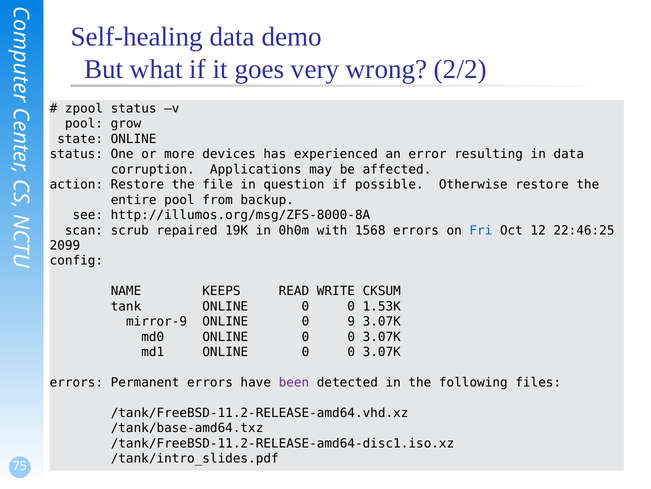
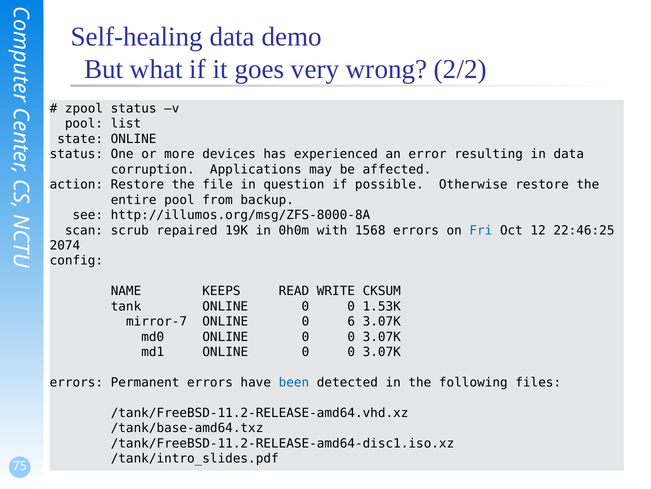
grow: grow -> list (126, 124)
2099: 2099 -> 2074 (65, 245)
mirror-9: mirror-9 -> mirror-7 (157, 321)
9: 9 -> 6 (351, 321)
been colour: purple -> blue (294, 382)
